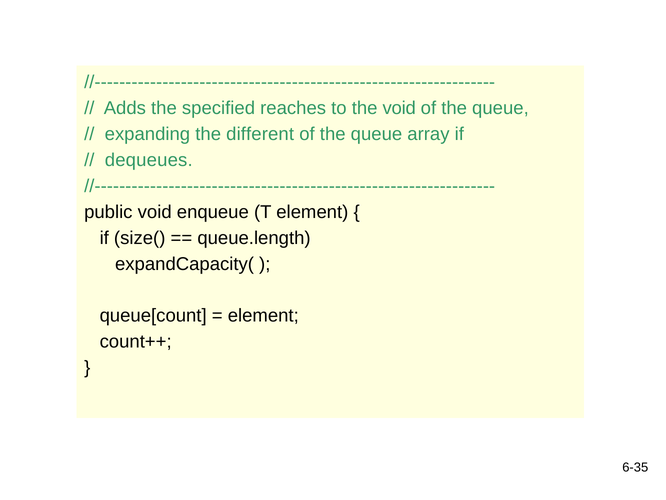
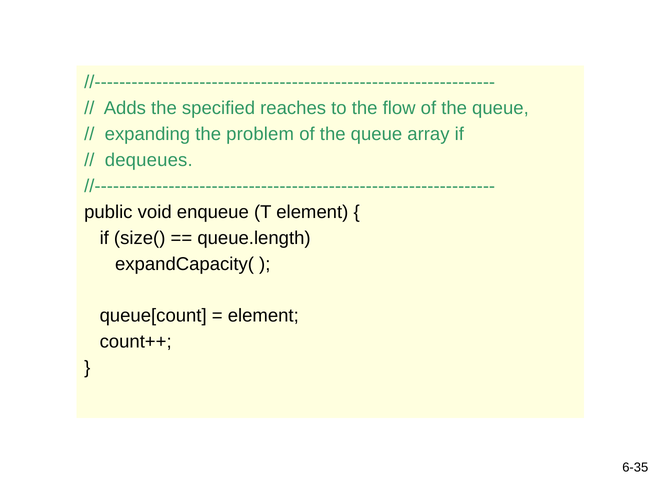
the void: void -> flow (399, 108)
different: different -> problem (260, 134)
